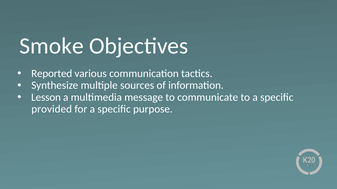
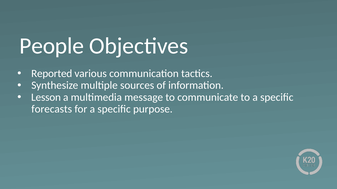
Smoke: Smoke -> People (52, 46)
provided: provided -> forecasts (52, 109)
